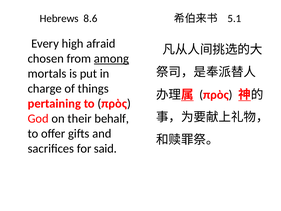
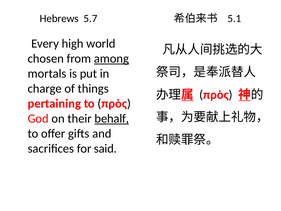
8.6: 8.6 -> 5.7 (90, 18)
afraid: afraid -> world (101, 43)
behalf underline: none -> present (112, 118)
